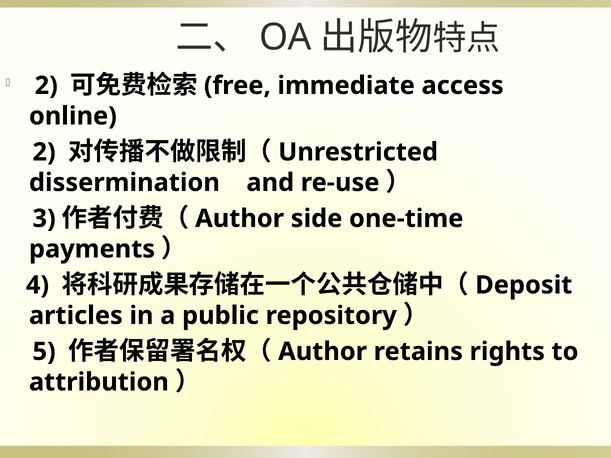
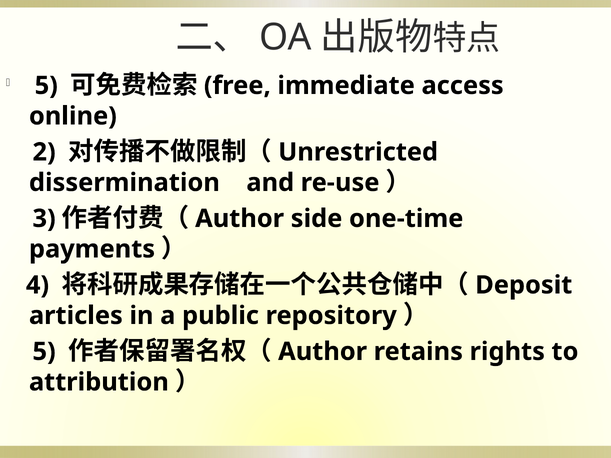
2: 2 -> 5 (46, 86)
